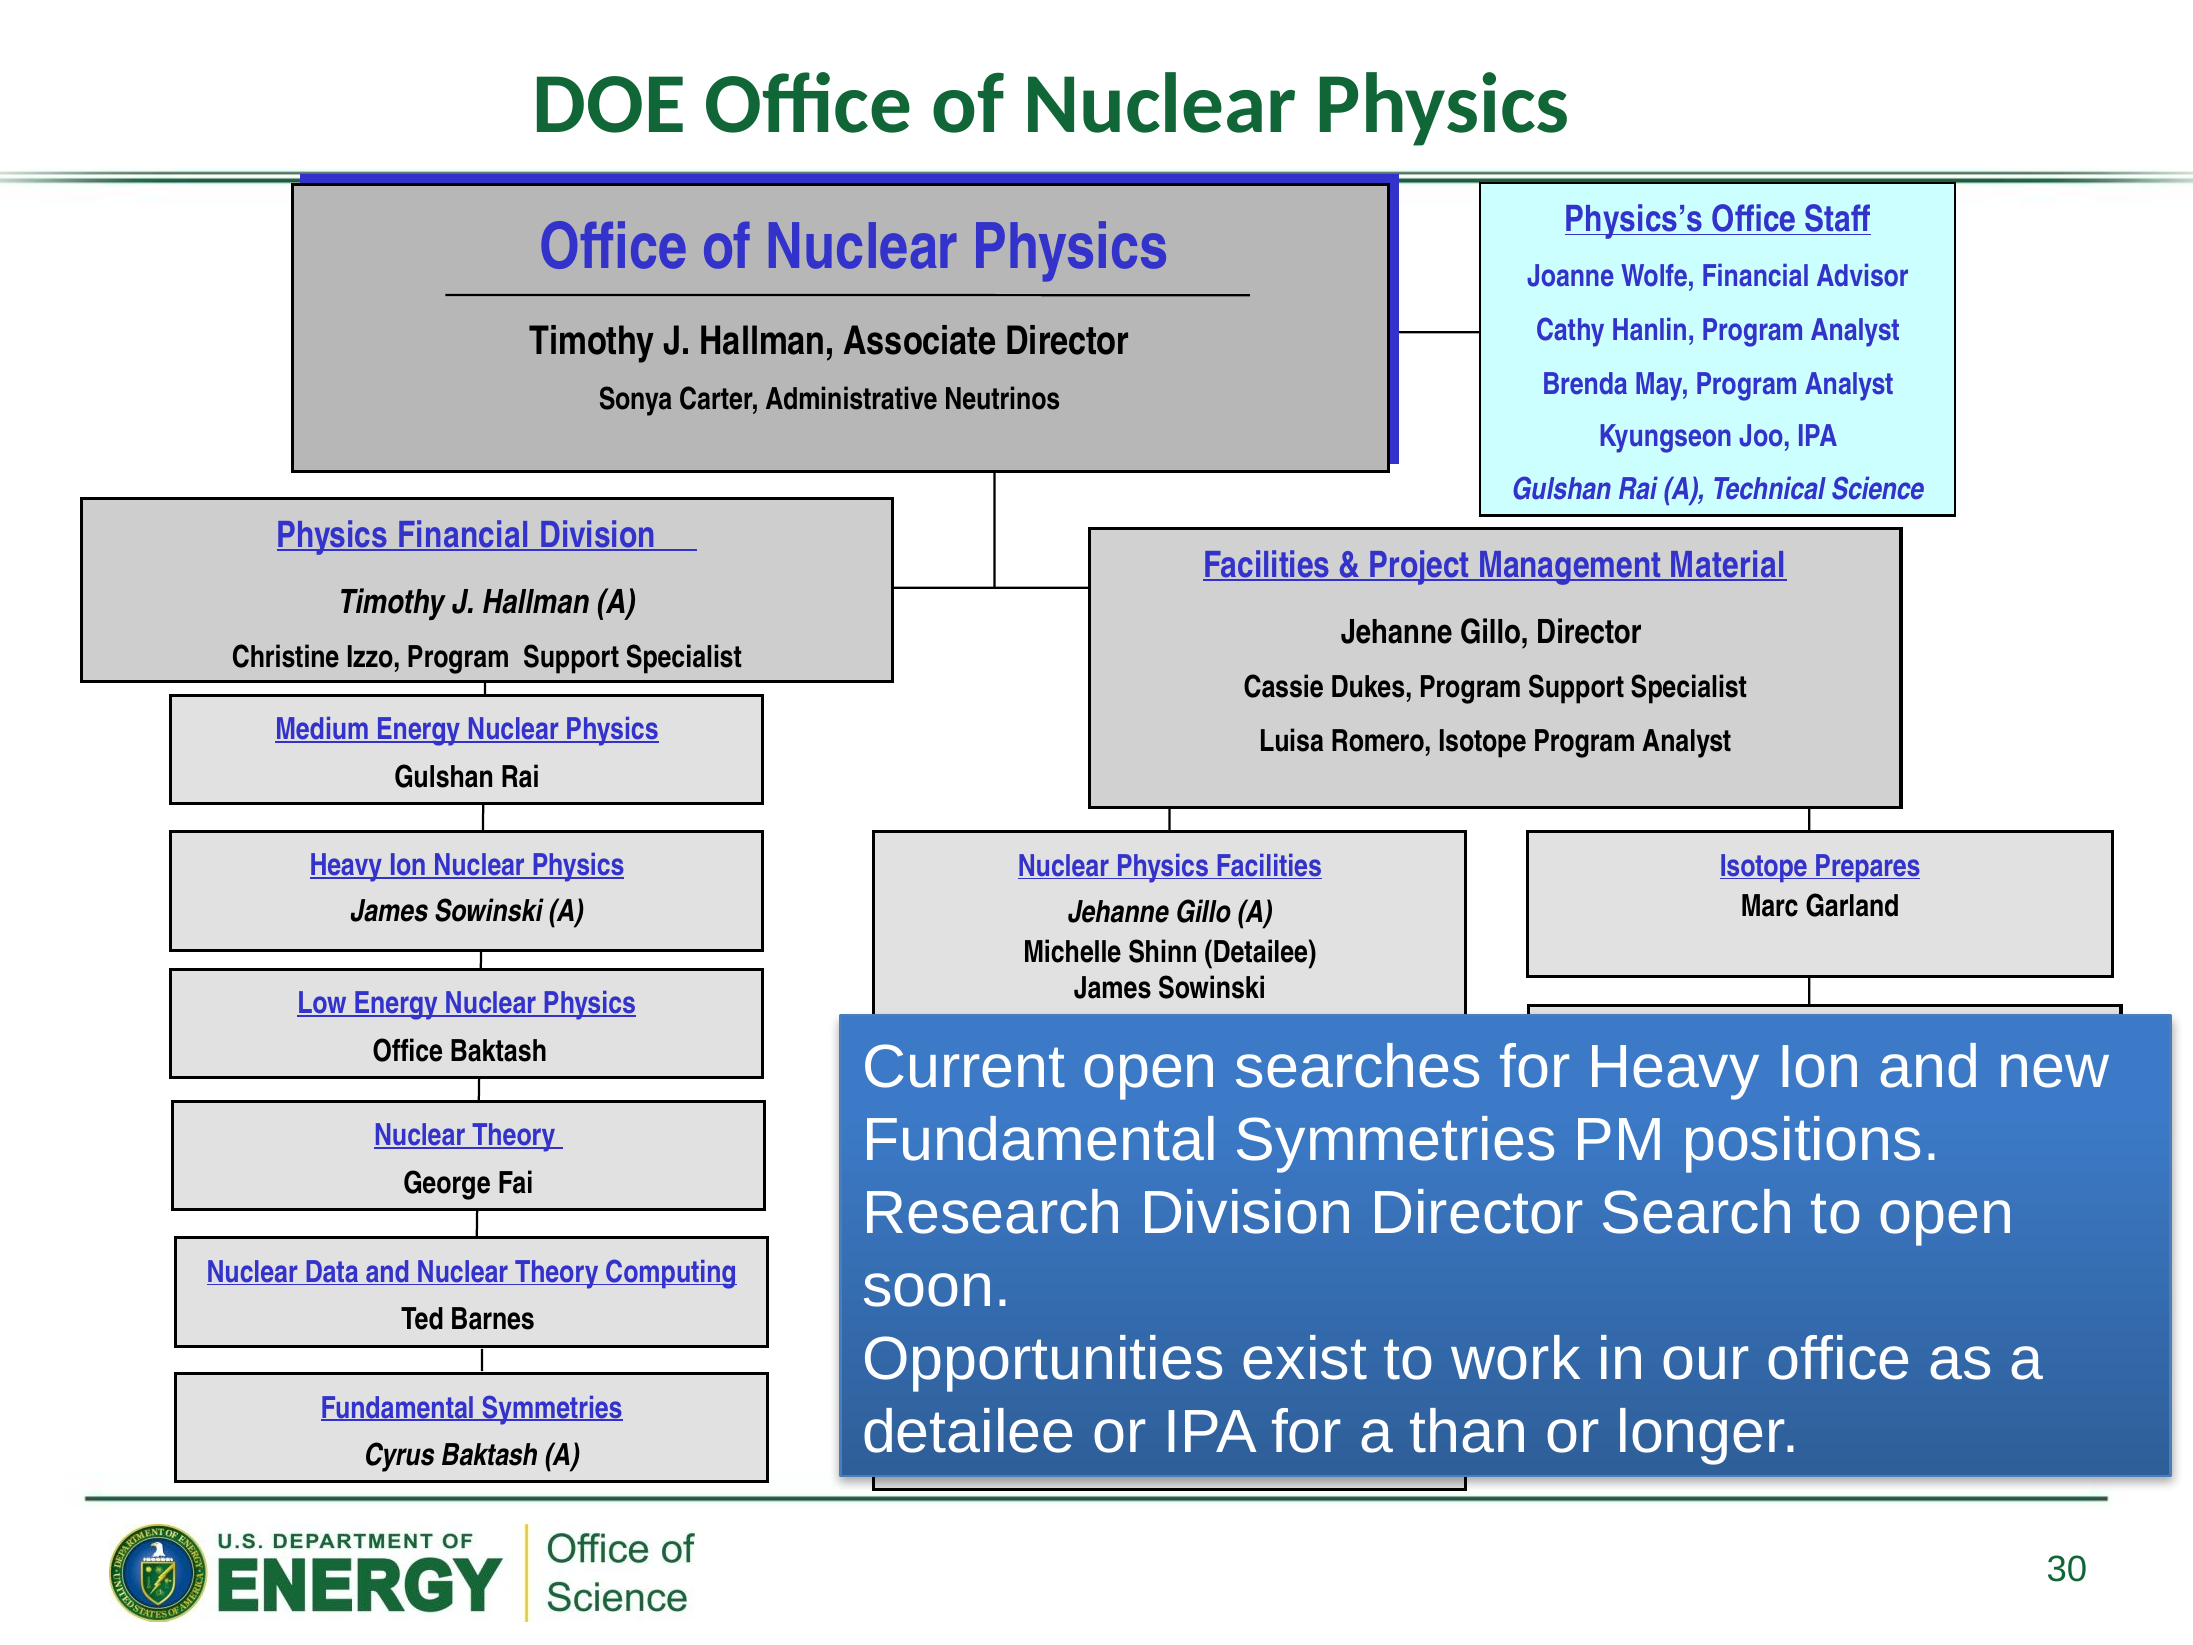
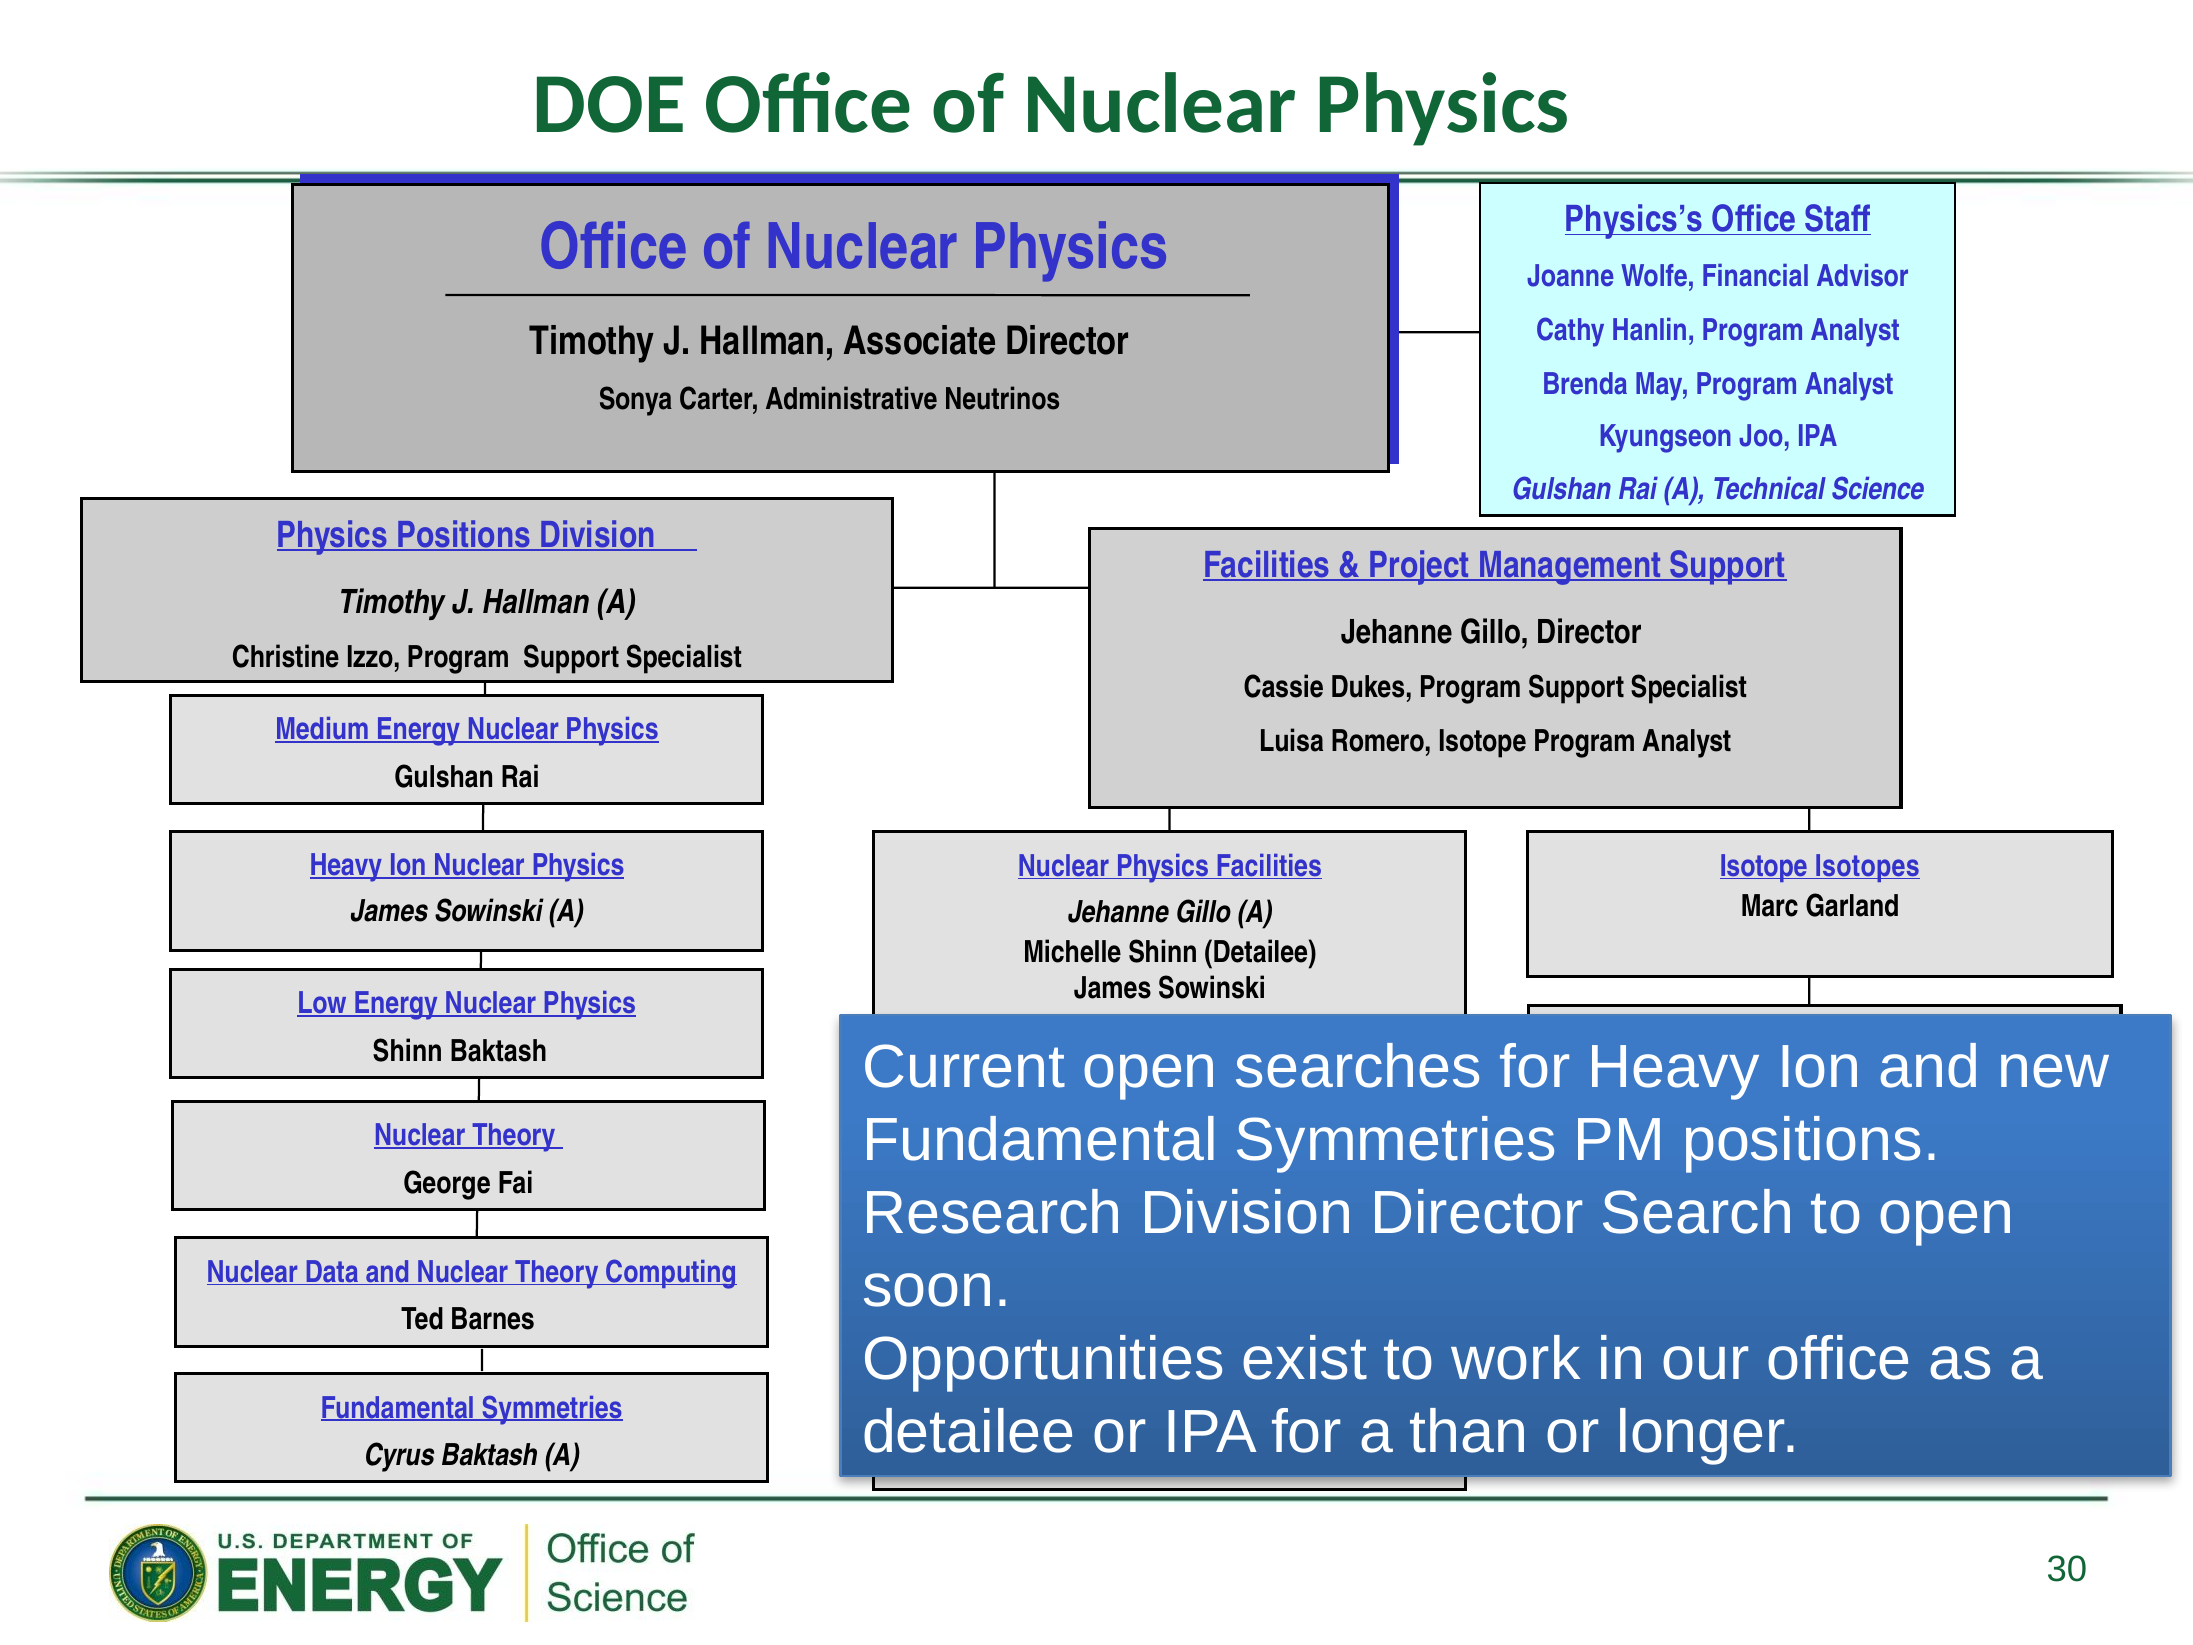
Physics Financial: Financial -> Positions (464, 536)
Management Material: Material -> Support (1728, 565)
Isotope Prepares: Prepares -> Isotopes (1867, 866)
Office: Office -> Shinn (408, 1051)
